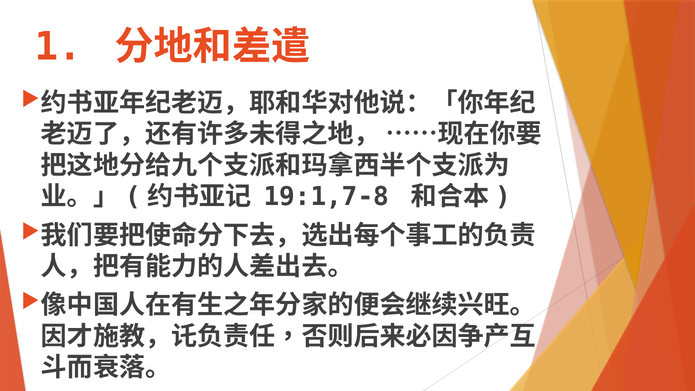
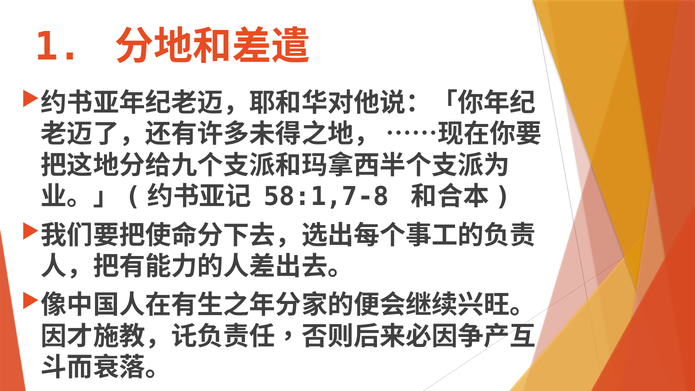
19:1,7-8: 19:1,7-8 -> 58:1,7-8 (326, 197)
